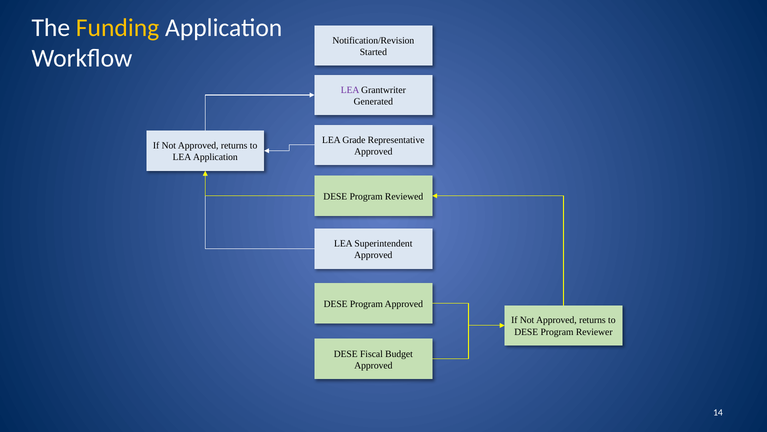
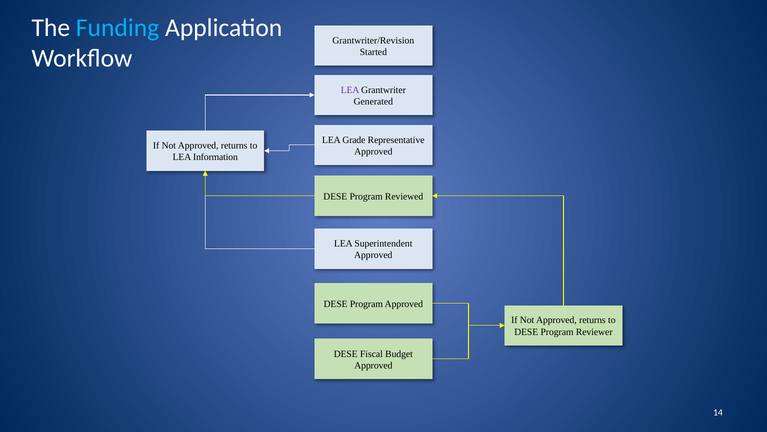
Funding colour: yellow -> light blue (118, 28)
Notification/Revision: Notification/Revision -> Grantwriter/Revision (373, 40)
LEA Application: Application -> Information (215, 157)
